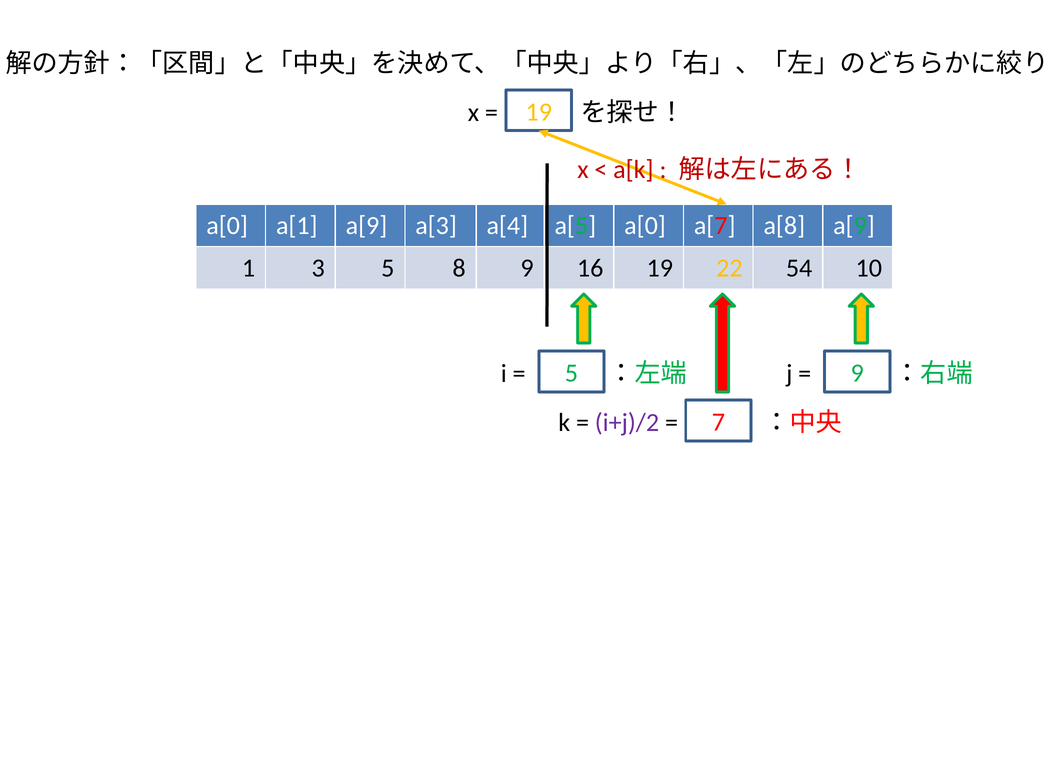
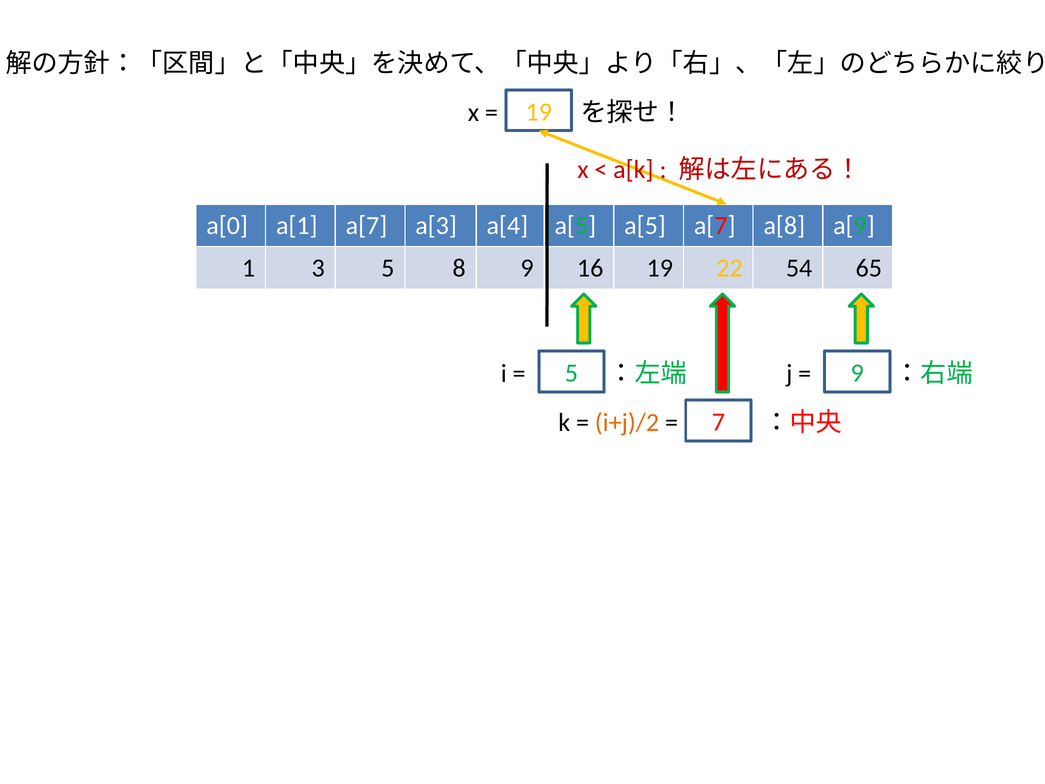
a[1 a[9: a[9 -> a[7 (366, 226)
a[5 a[0: a[0 -> a[5 (645, 226)
10: 10 -> 65 (869, 268)
i+j)/2 colour: purple -> orange (627, 423)
